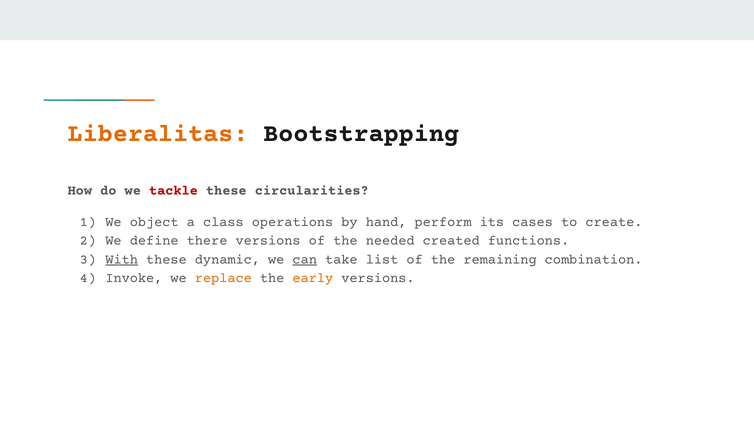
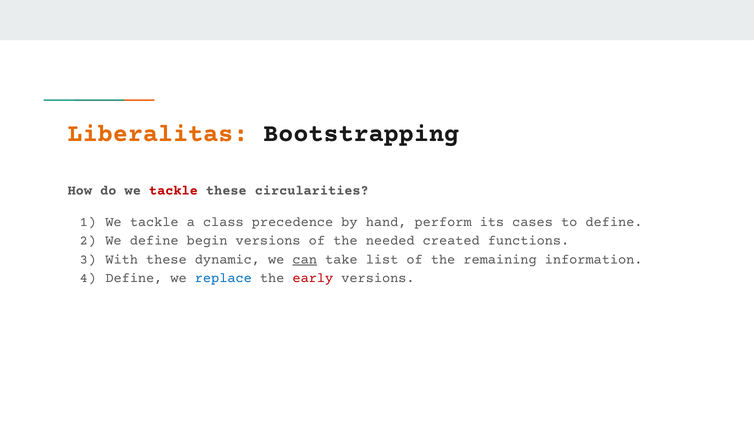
object: object -> tackle (154, 222)
operations: operations -> precedence (293, 222)
to create: create -> define (614, 222)
there: there -> begin (207, 240)
With underline: present -> none (122, 259)
combination: combination -> information (594, 259)
Invoke: Invoke -> Define (134, 278)
replace colour: orange -> blue (223, 278)
early colour: orange -> red (313, 278)
